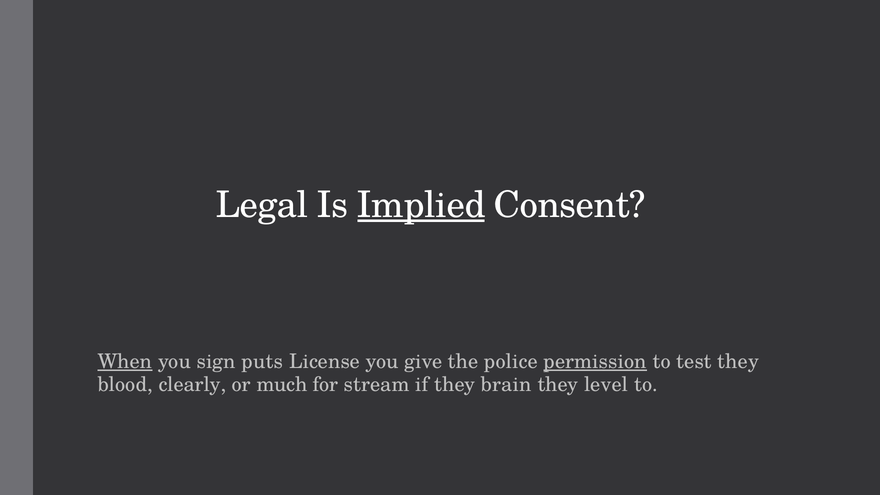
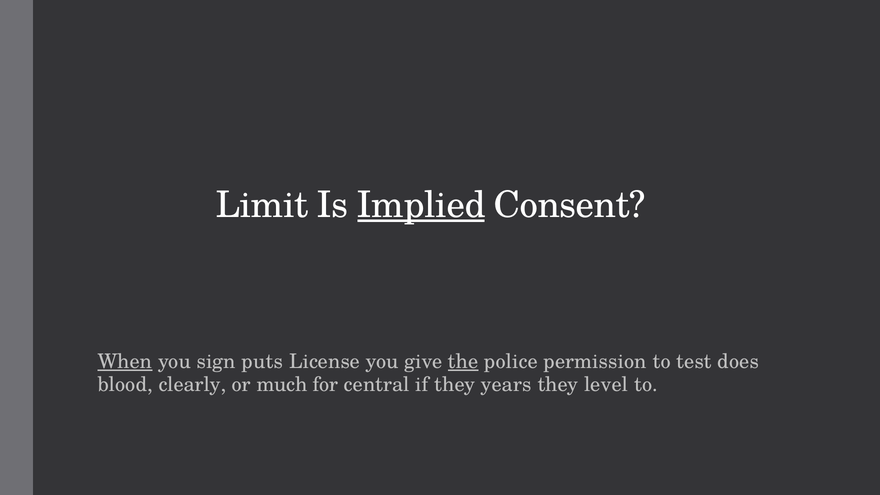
Legal: Legal -> Limit (262, 205)
the underline: none -> present (463, 362)
permission underline: present -> none (595, 362)
test they: they -> does (738, 362)
stream: stream -> central (377, 385)
brain: brain -> years (506, 385)
